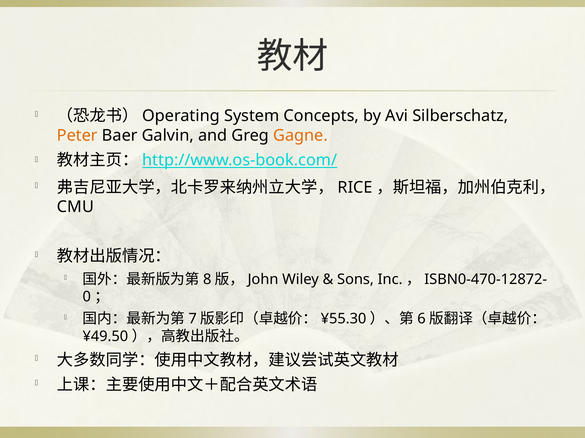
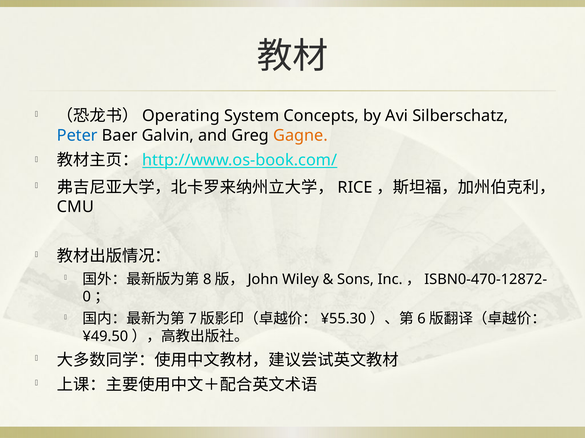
Peter colour: orange -> blue (77, 136)
